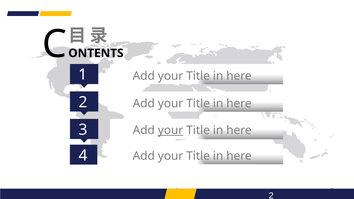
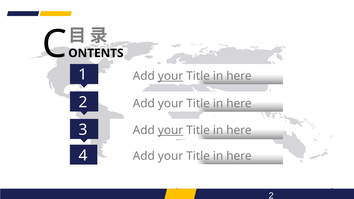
your underline: none -> present (171, 76)
